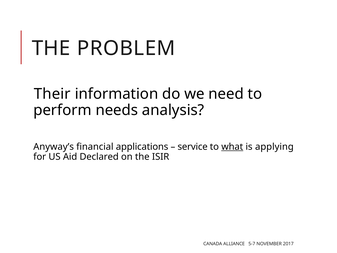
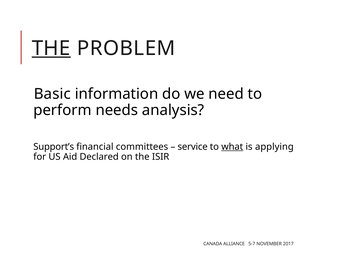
THE underline: none -> present (51, 48)
Their: Their -> Basic (52, 94)
Anyway’s: Anyway’s -> Support’s (54, 147)
applications: applications -> committees (142, 147)
